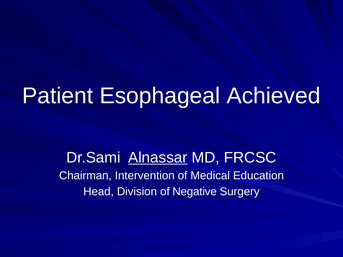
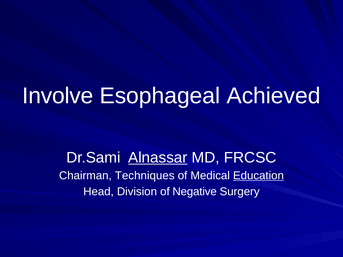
Patient: Patient -> Involve (58, 96)
Intervention: Intervention -> Techniques (145, 176)
Education underline: none -> present (258, 176)
